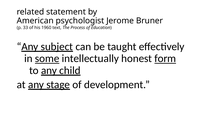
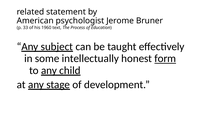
some underline: present -> none (47, 58)
